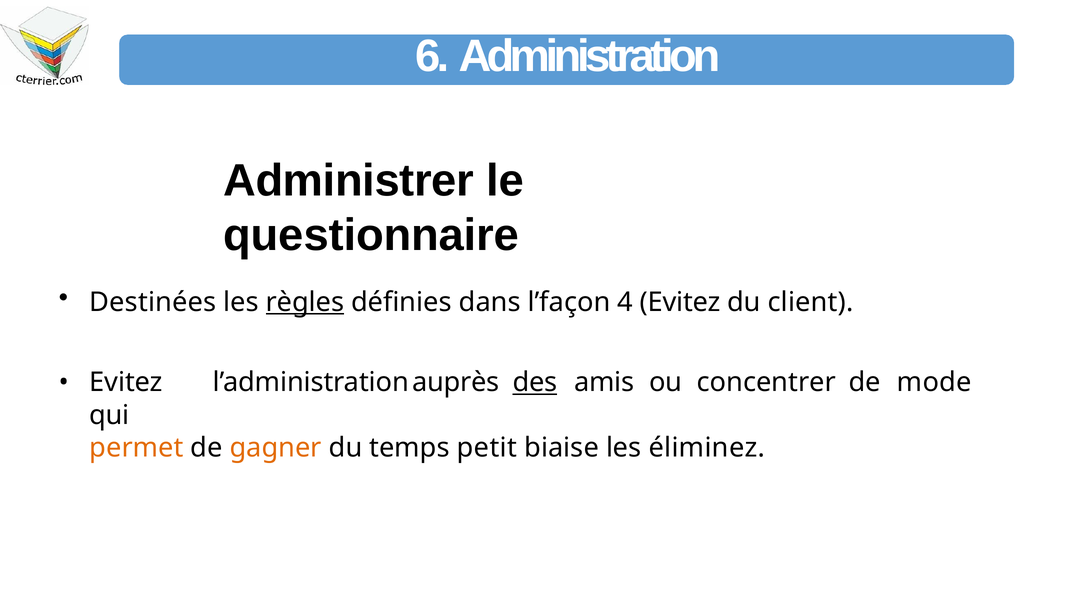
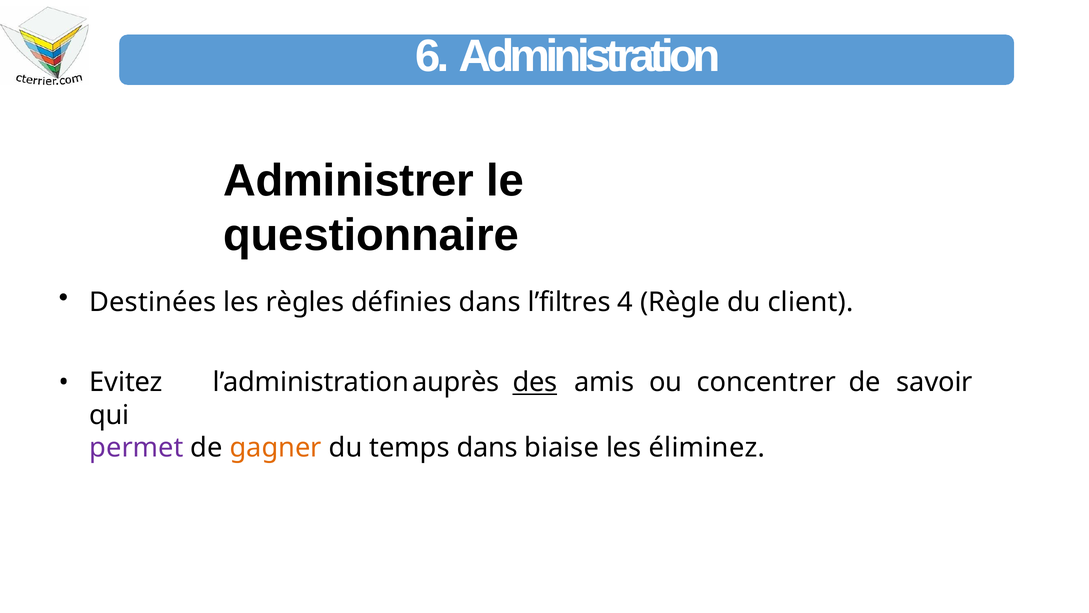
règles underline: present -> none (305, 302)
l’façon: l’façon -> l’filtres (569, 302)
4 Evitez: Evitez -> Règle (680, 302)
mode: mode -> savoir (935, 382)
permet colour: orange -> purple (136, 448)
temps petit: petit -> dans (487, 448)
